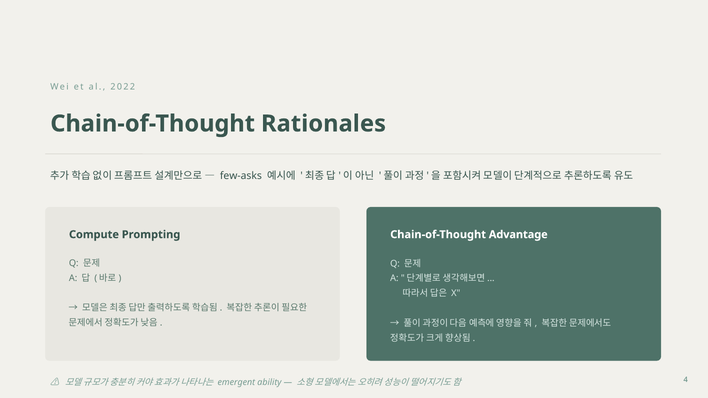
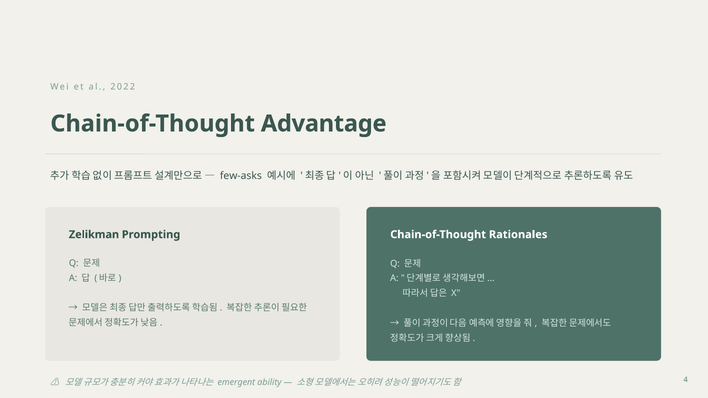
Rationales: Rationales -> Advantage (324, 124)
Compute: Compute -> Zelikman (94, 235)
Advantage: Advantage -> Rationales (518, 235)
